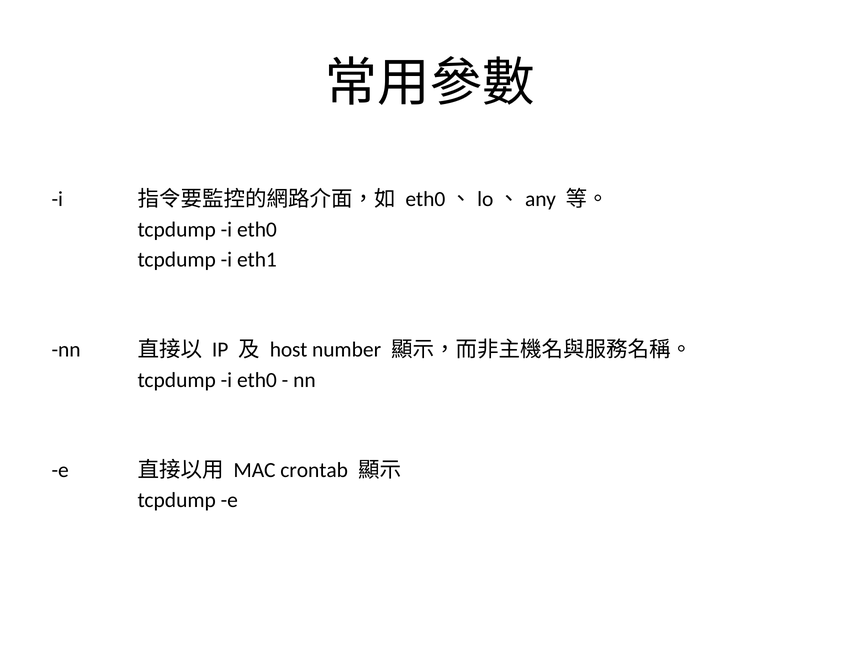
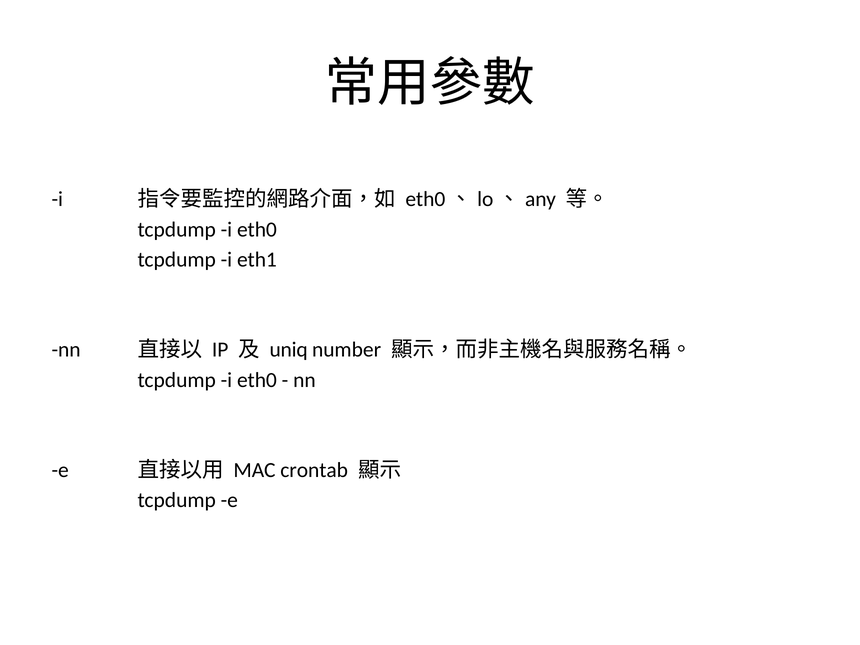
host: host -> uniq (289, 350)
